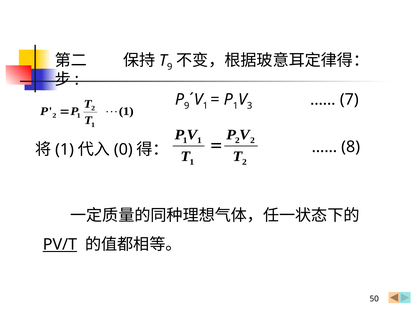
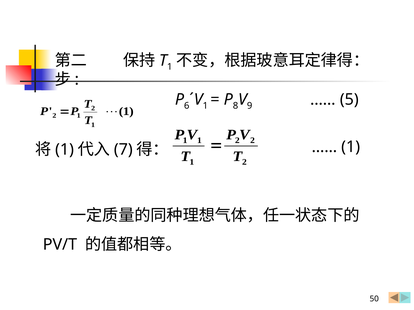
9: 9 -> 1 (170, 67)
9: 9 -> 6 (187, 106)
1: 1 -> 8 (235, 106)
3: 3 -> 9 (250, 106)
7: 7 -> 5 (349, 100)
8: 8 -> 1 (351, 147)
0: 0 -> 7 (123, 150)
PV/T underline: present -> none (60, 245)
